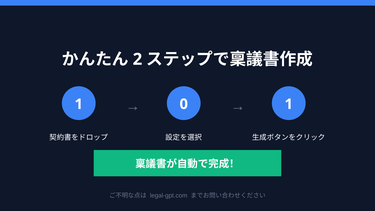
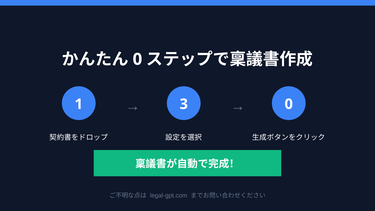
2: 2 -> 0 (137, 59)
0: 0 -> 3 (184, 104)
1: 1 -> 0 (289, 104)
